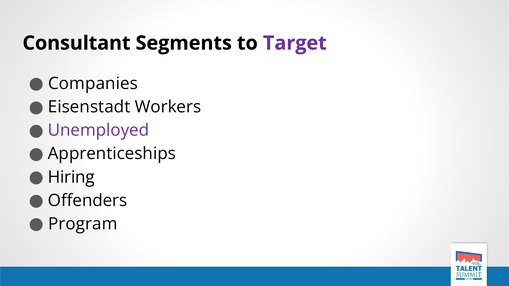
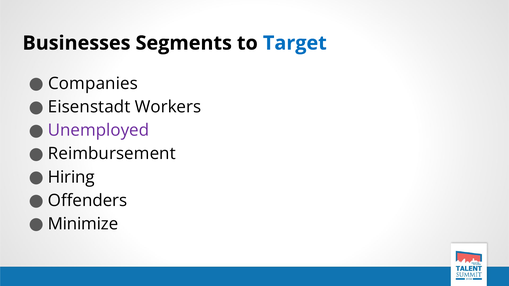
Consultant: Consultant -> Businesses (76, 43)
Target colour: purple -> blue (295, 43)
Apprenticeships: Apprenticeships -> Reimbursement (112, 154)
Program: Program -> Minimize (83, 224)
